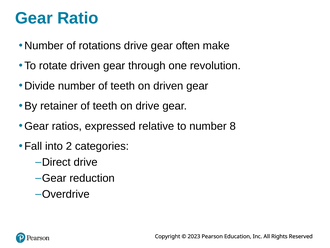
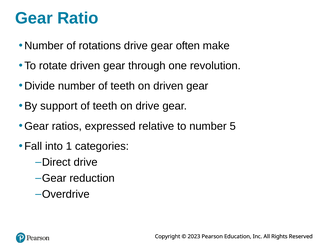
retainer: retainer -> support (59, 106)
8: 8 -> 5 (233, 126)
2: 2 -> 1 (69, 146)
